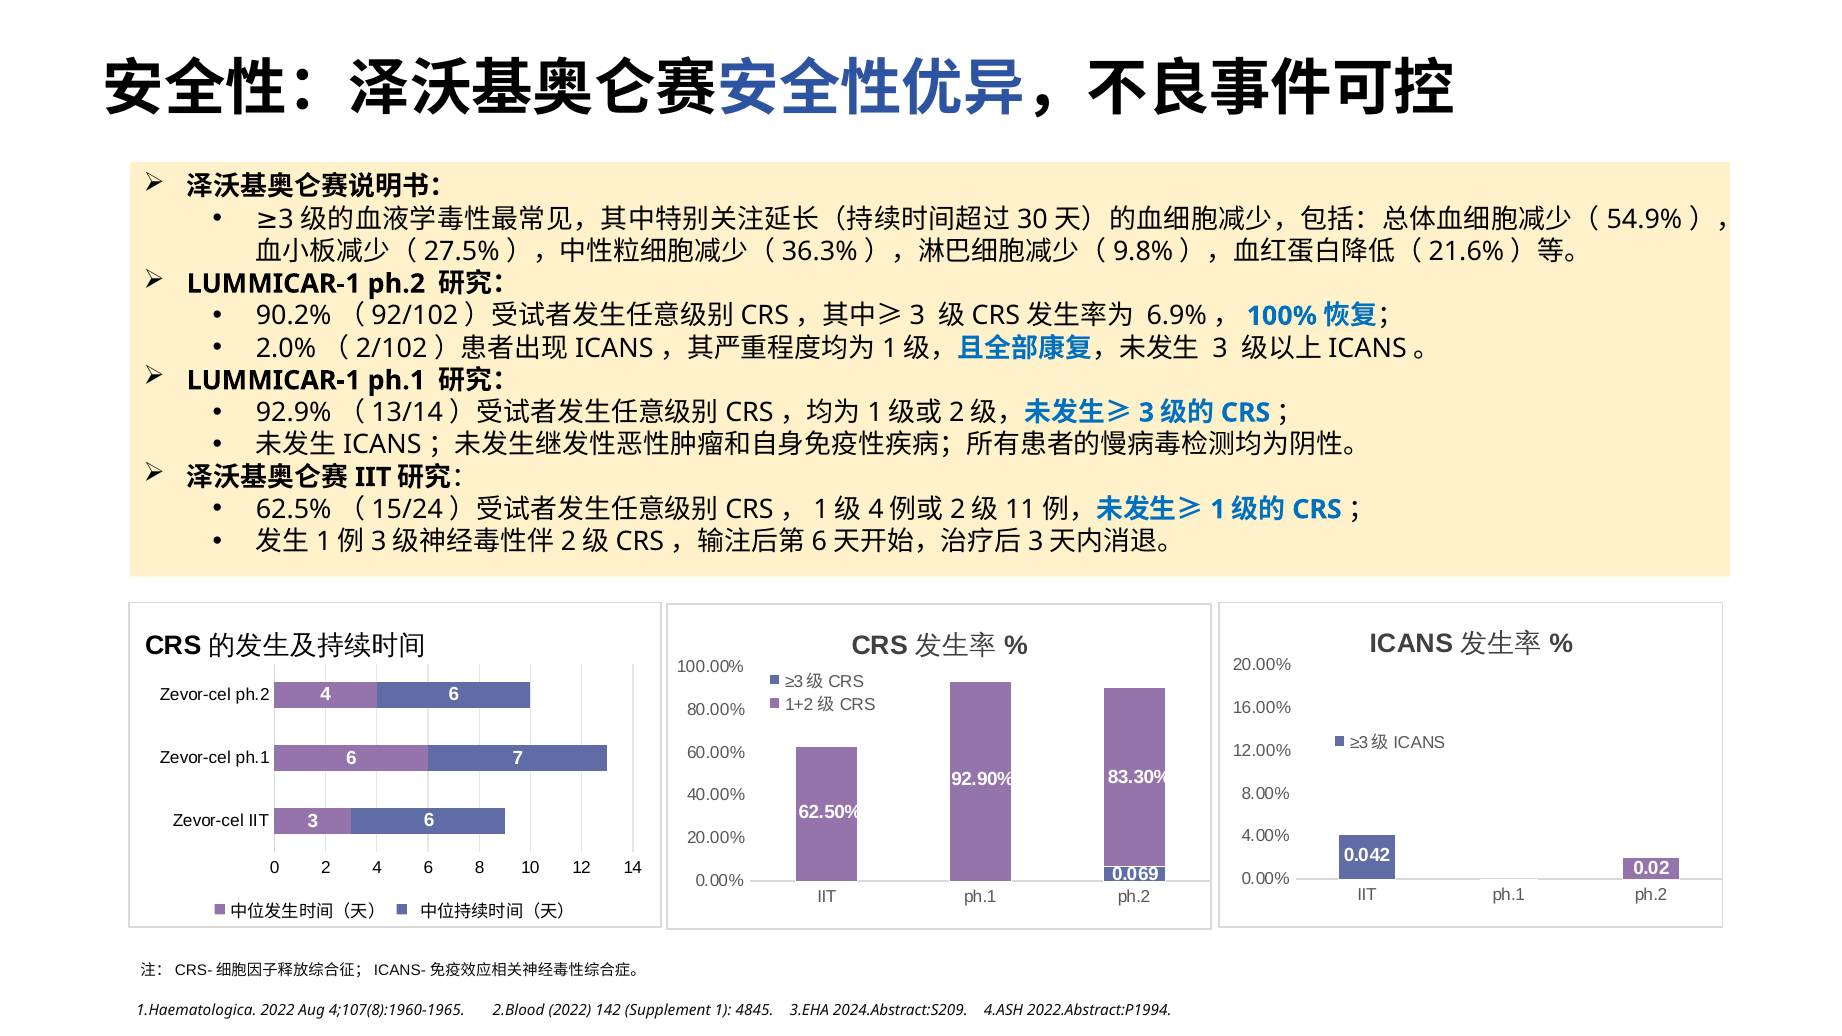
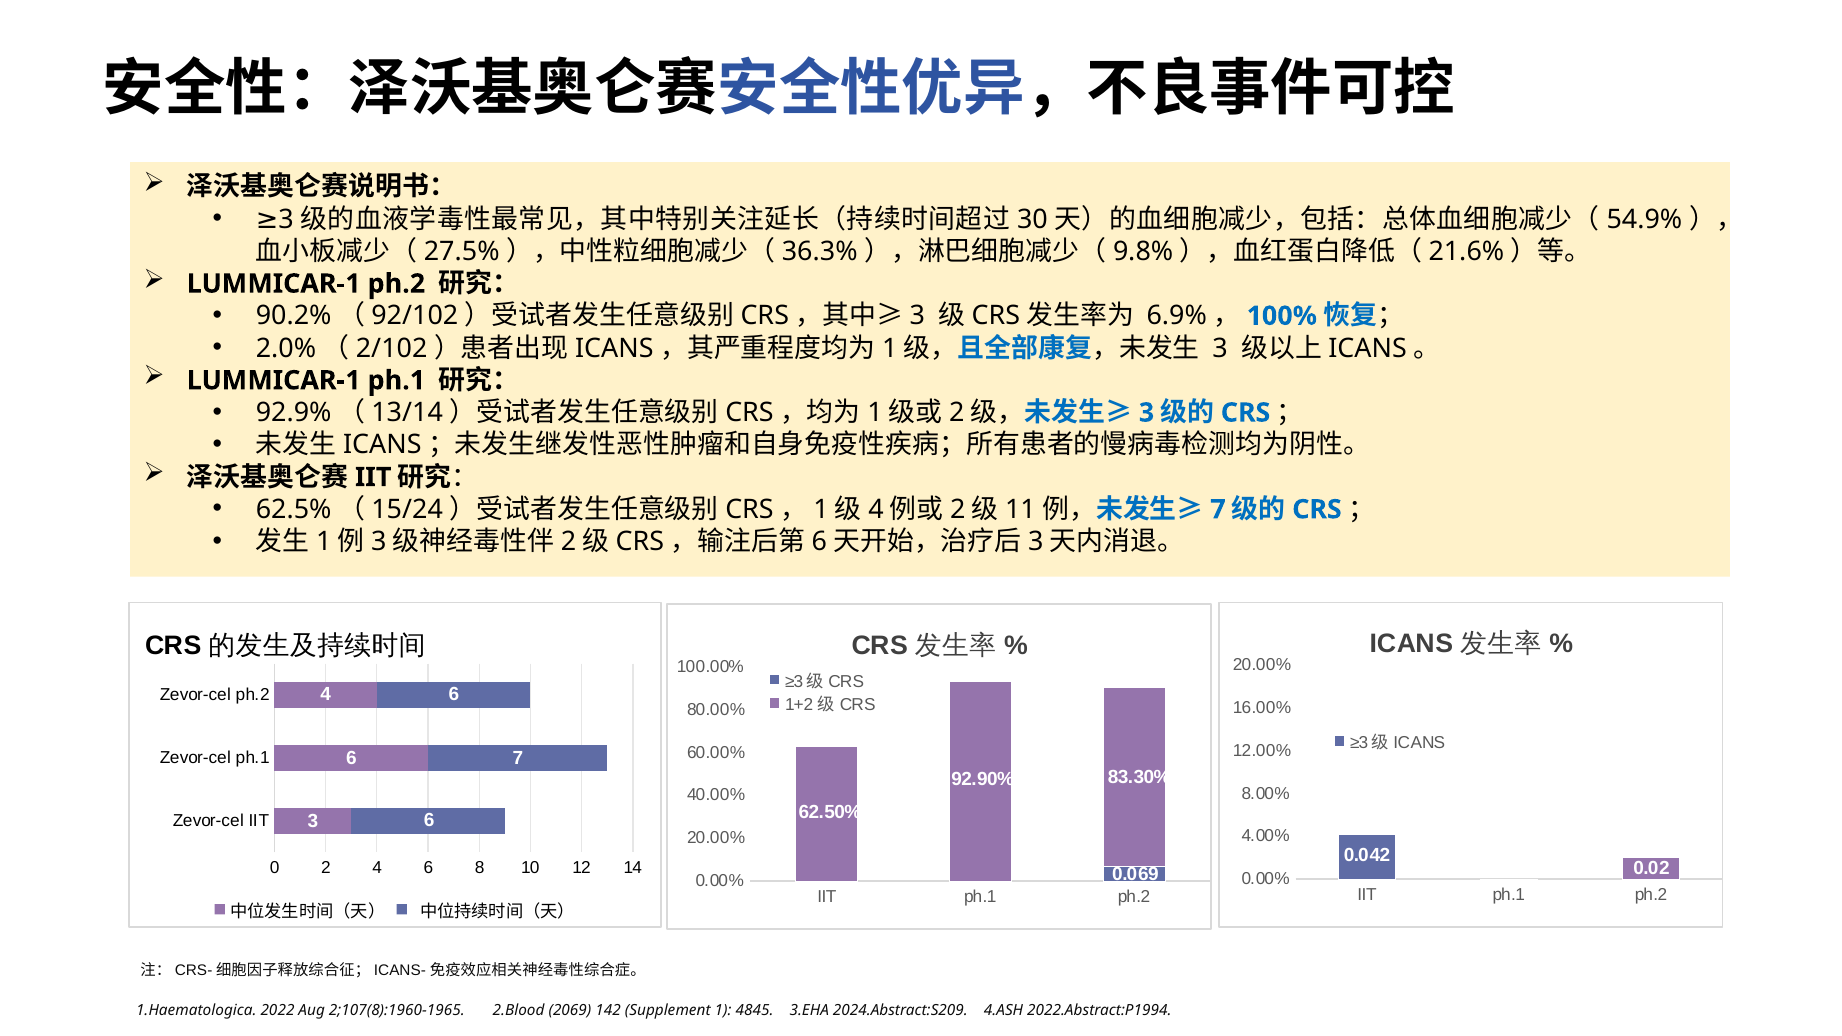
1: 1 -> 7 (1218, 510)
4;107(8):1960-1965: 4;107(8):1960-1965 -> 2;107(8):1960-1965 (397, 1010)
2.Blood 2022: 2022 -> 2069 (570, 1010)
